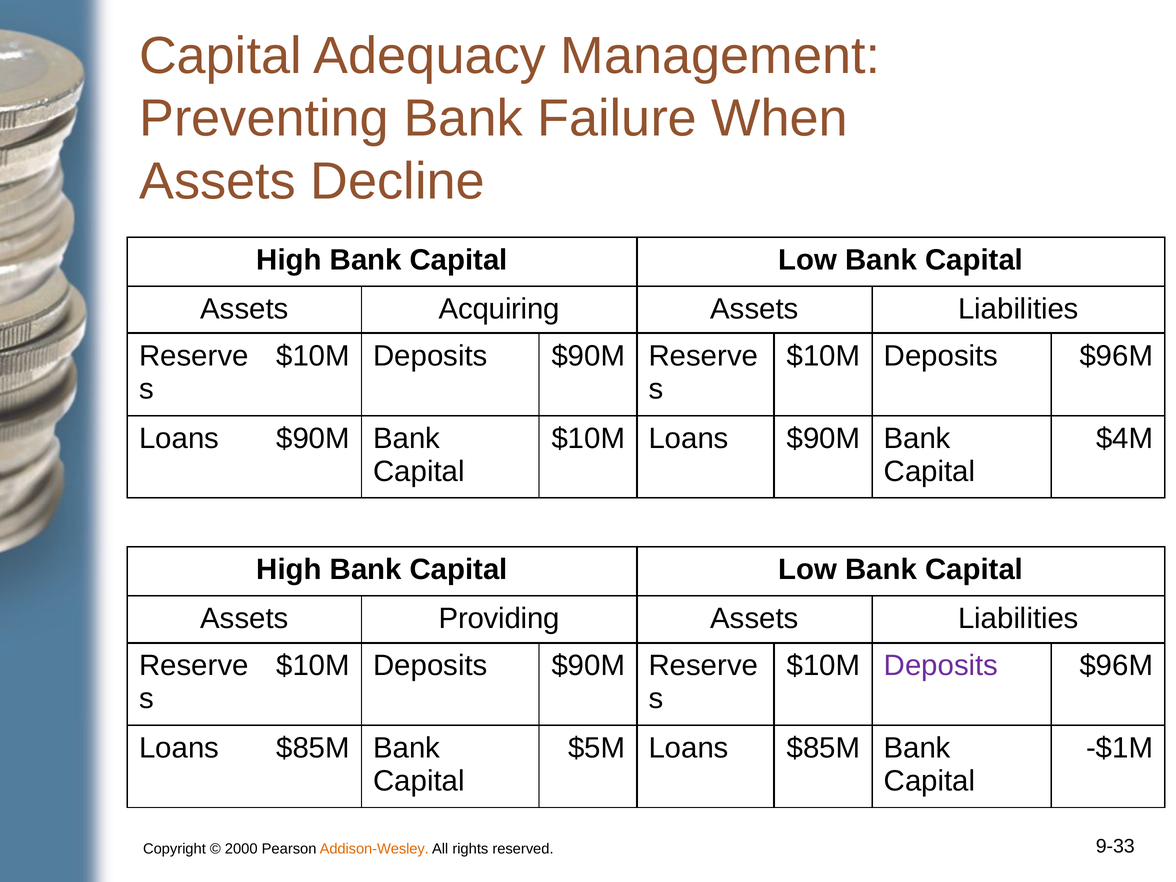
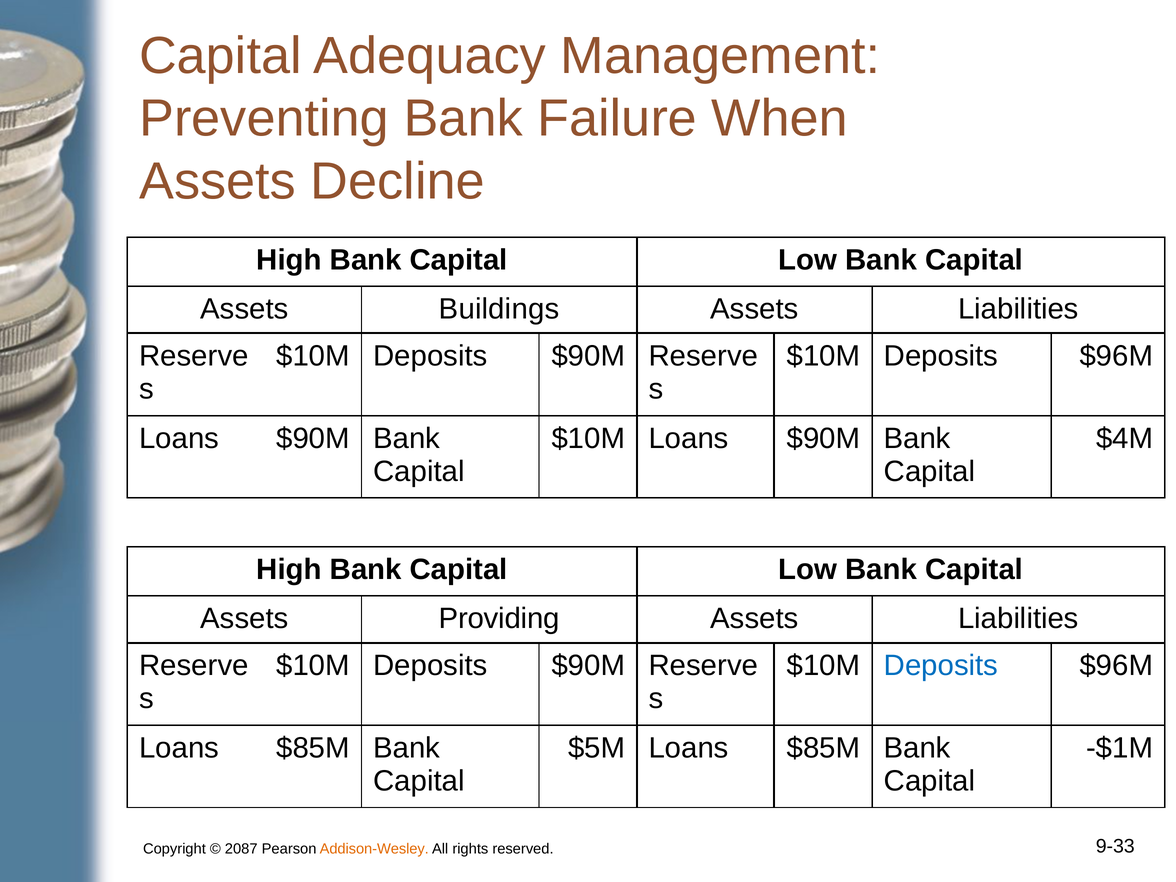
Acquiring: Acquiring -> Buildings (499, 309)
Deposits colour: purple -> blue (941, 666)
2000: 2000 -> 2087 (241, 849)
